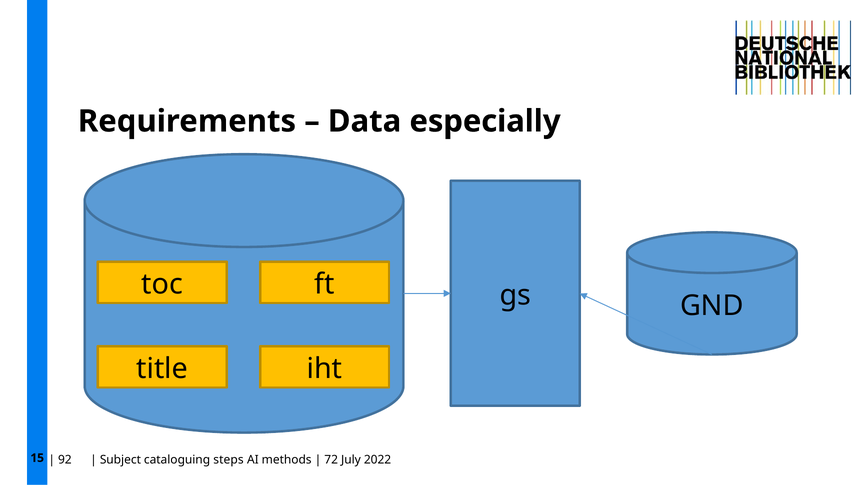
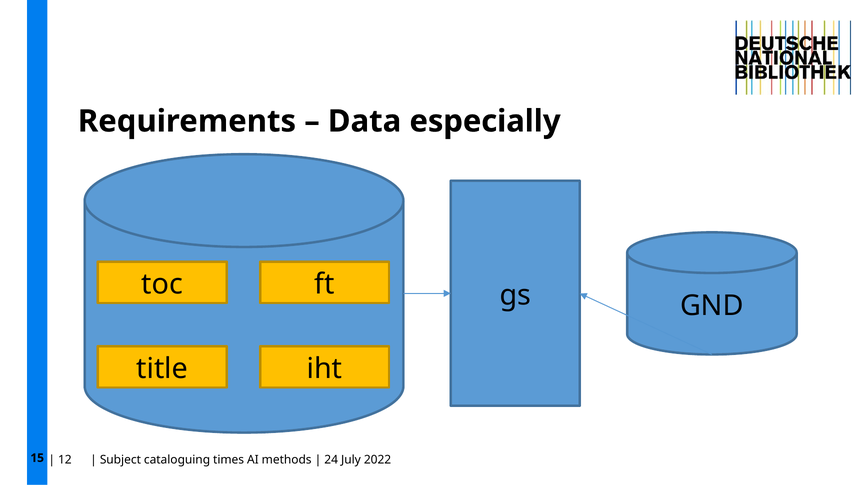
92: 92 -> 12 (65, 459)
steps: steps -> times (229, 459)
72: 72 -> 24 (331, 459)
